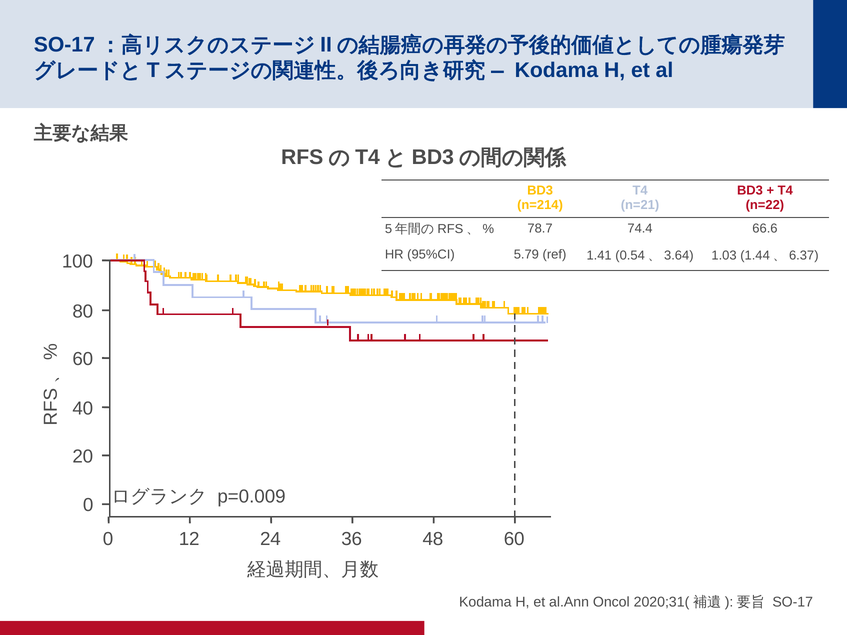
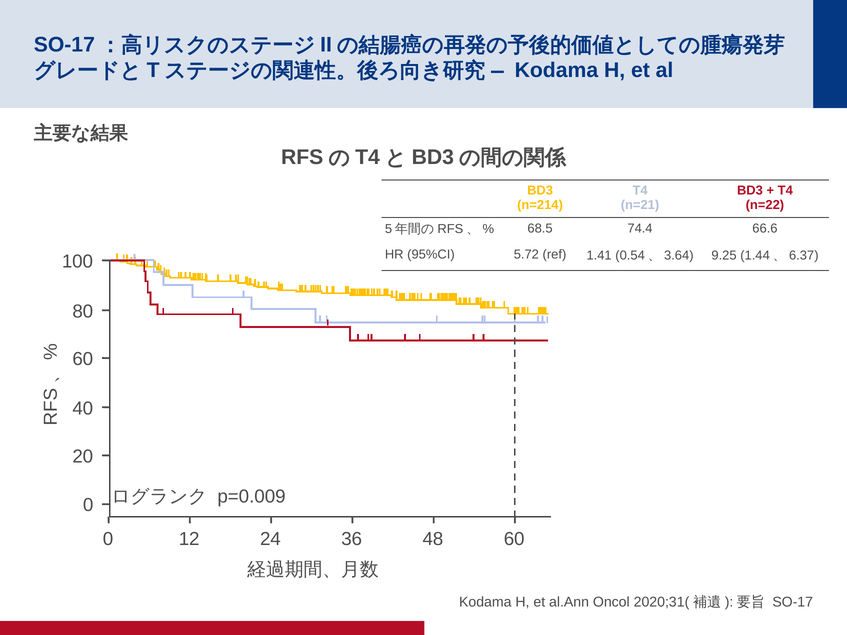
78.7: 78.7 -> 68.5 (540, 228)
5.79: 5.79 -> 5.72 (526, 255)
1.03: 1.03 -> 9.25 (724, 256)
